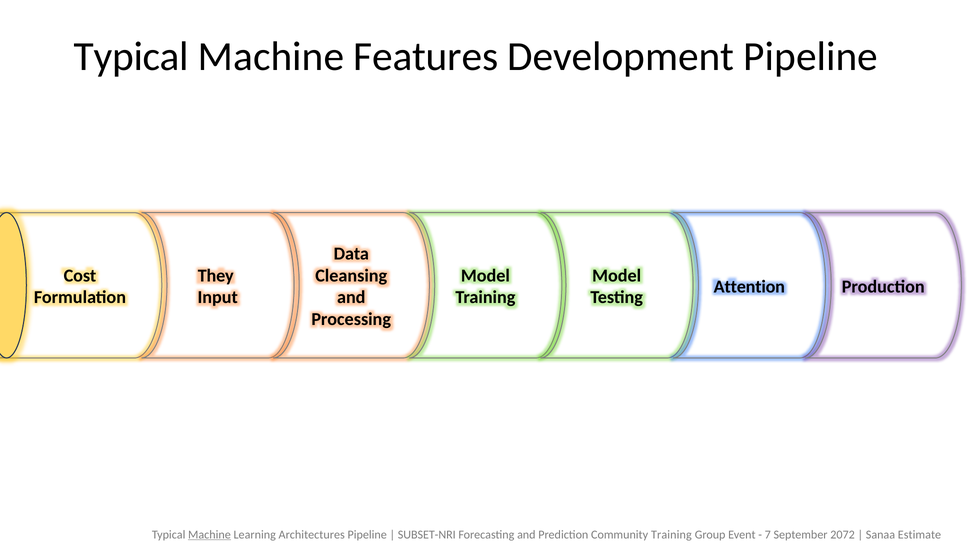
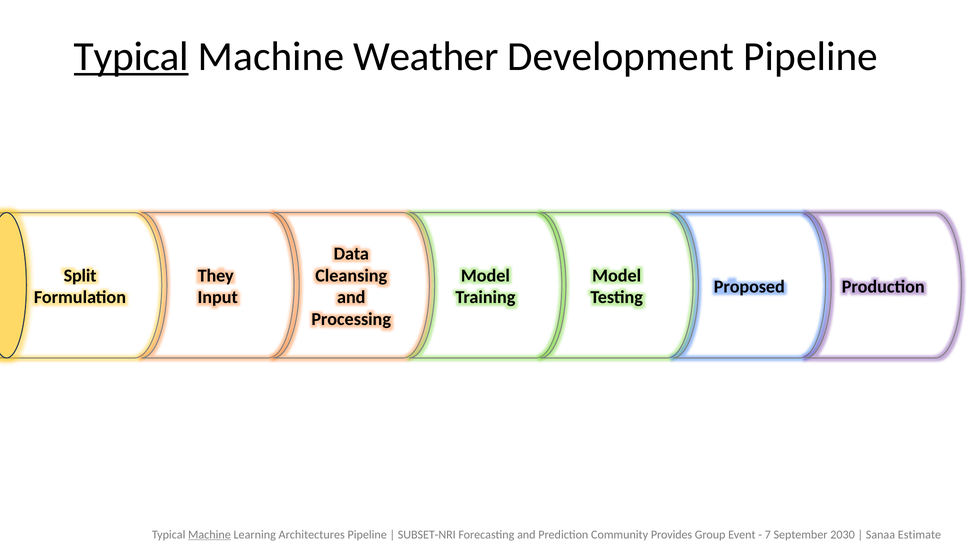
Typical underline: none -> present (131, 57)
Features: Features -> Weather (426, 57)
Cost: Cost -> Split (80, 276)
Attention: Attention -> Proposed (749, 287)
Community Training: Training -> Provides (672, 535)
2072: 2072 -> 2030 (843, 535)
